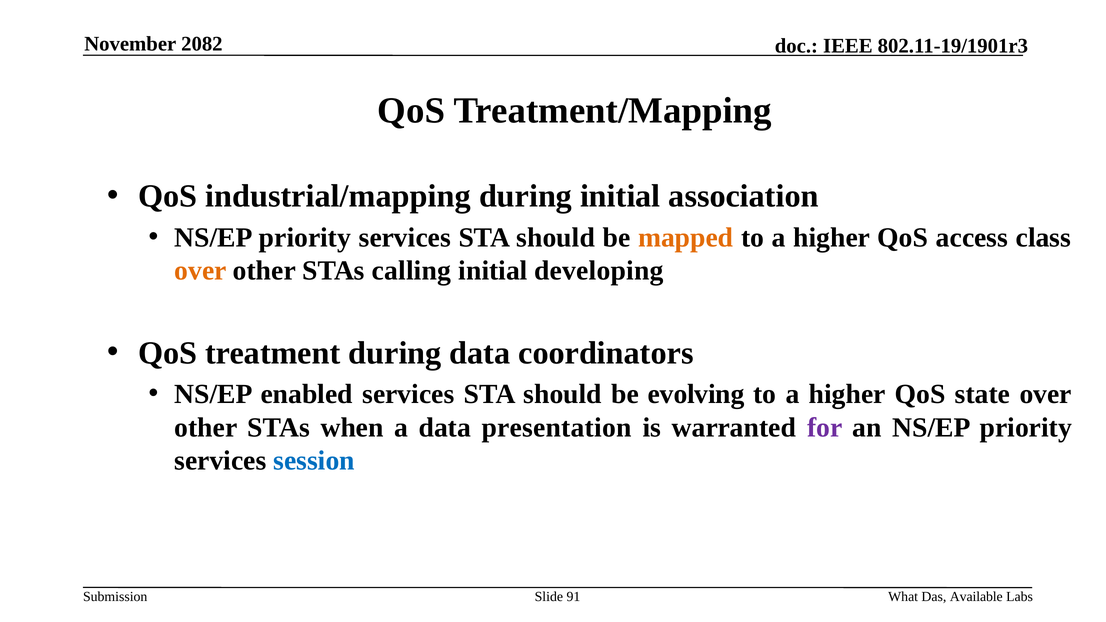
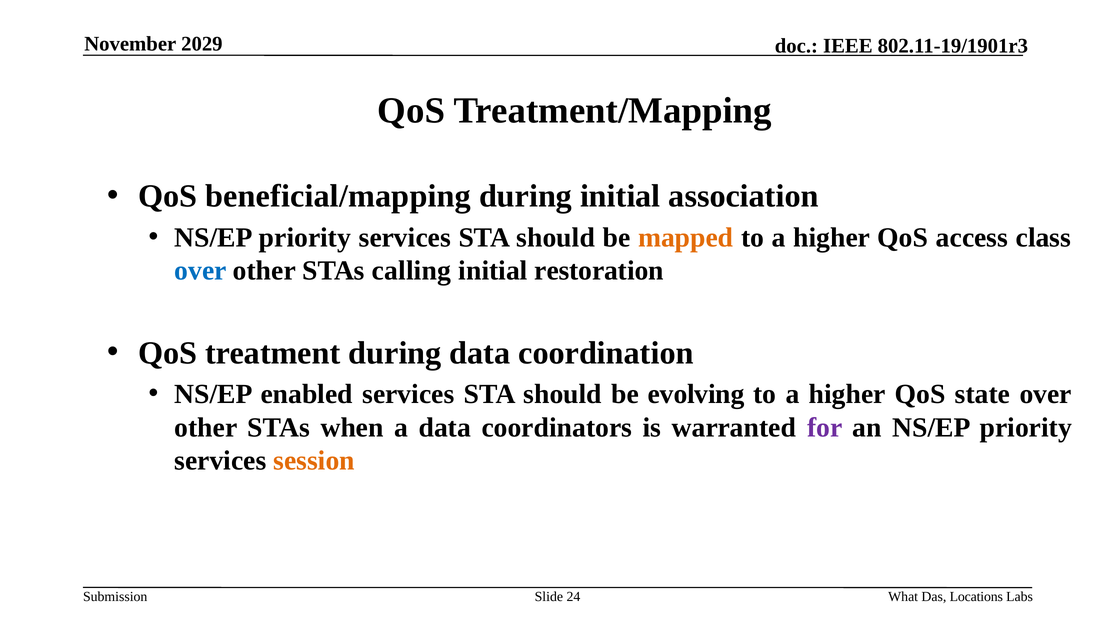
2082: 2082 -> 2029 (202, 44)
industrial/mapping: industrial/mapping -> beneficial/mapping (338, 196)
over colour: orange -> blue (200, 271)
developing: developing -> restoration (599, 271)
coordinators: coordinators -> coordination (606, 353)
presentation: presentation -> coordinators (557, 428)
session colour: blue -> orange (314, 461)
91: 91 -> 24 (573, 597)
Available: Available -> Locations (976, 597)
